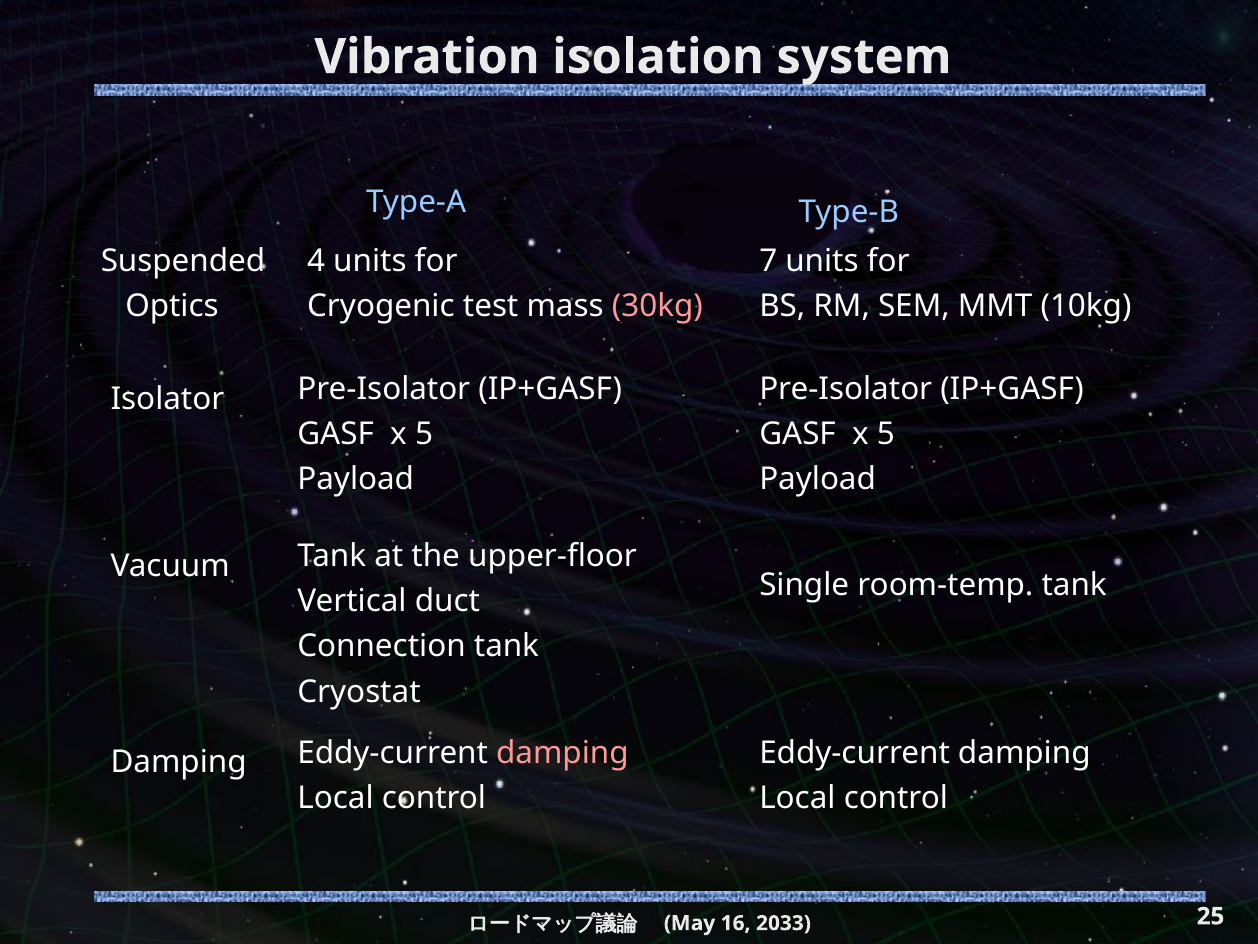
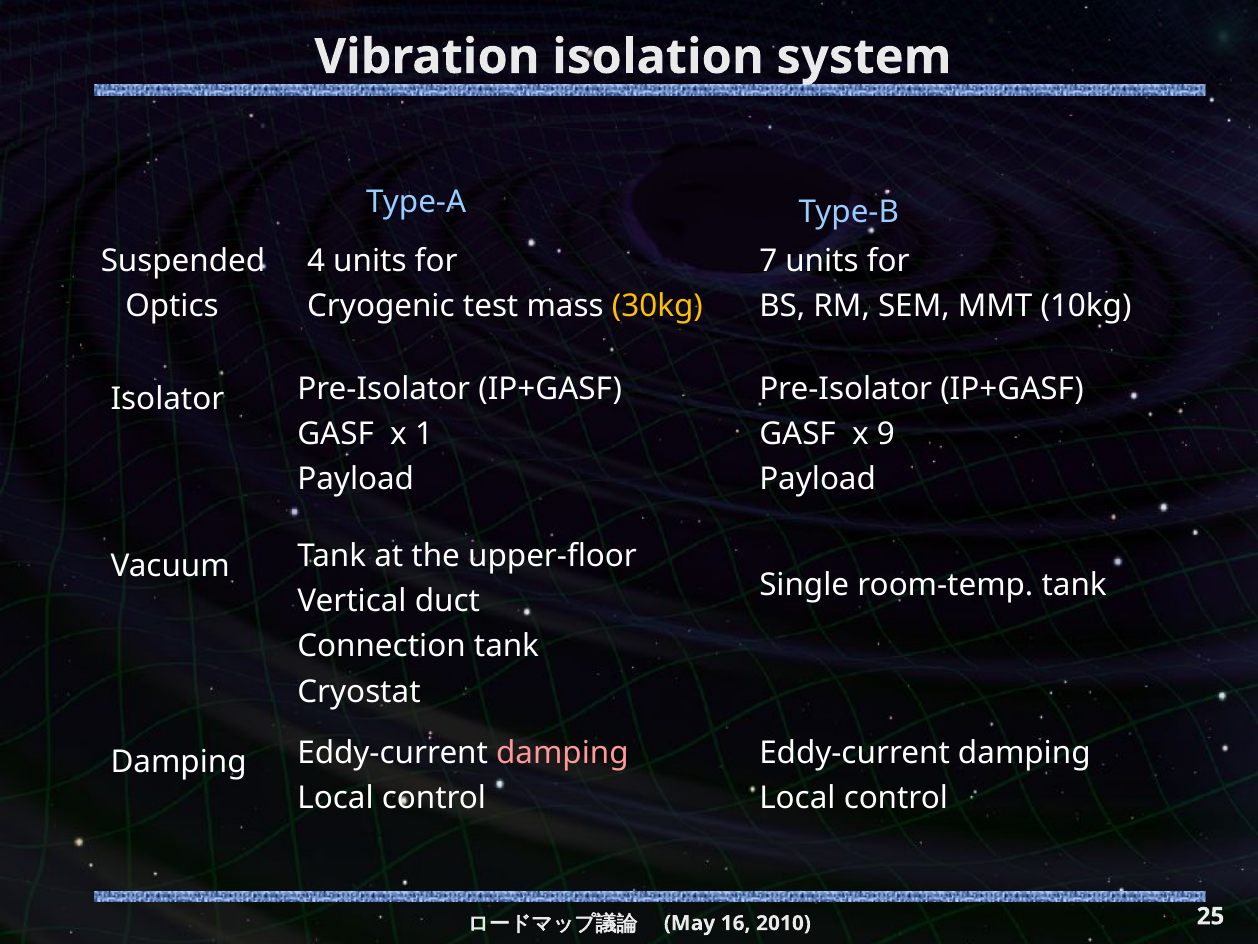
30kg colour: pink -> yellow (657, 306)
5: 5 -> 1 (424, 434)
5: 5 -> 9 (886, 434)
2033: 2033 -> 2010 (783, 923)
